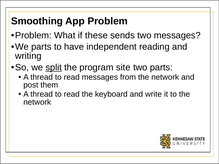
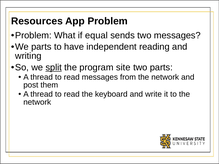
Smoothing: Smoothing -> Resources (37, 21)
these: these -> equal (96, 35)
